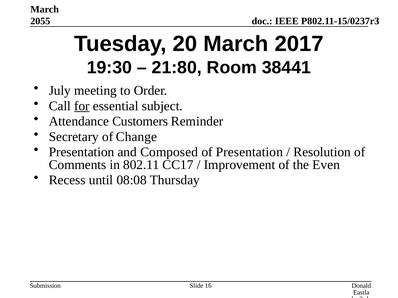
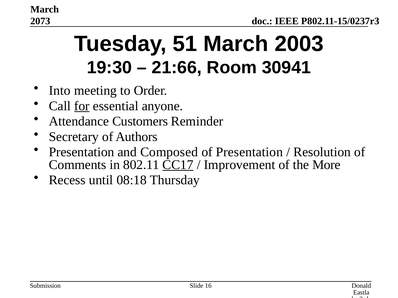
2055: 2055 -> 2073 (40, 21)
20: 20 -> 51 (185, 44)
2017: 2017 -> 2003 (299, 44)
21:80: 21:80 -> 21:66 (177, 68)
38441: 38441 -> 30941 (286, 68)
July: July -> Into (60, 91)
subject: subject -> anyone (162, 106)
Change: Change -> Authors (136, 137)
CC17 underline: none -> present (178, 165)
Even: Even -> More (326, 165)
08:08: 08:08 -> 08:18 (132, 180)
